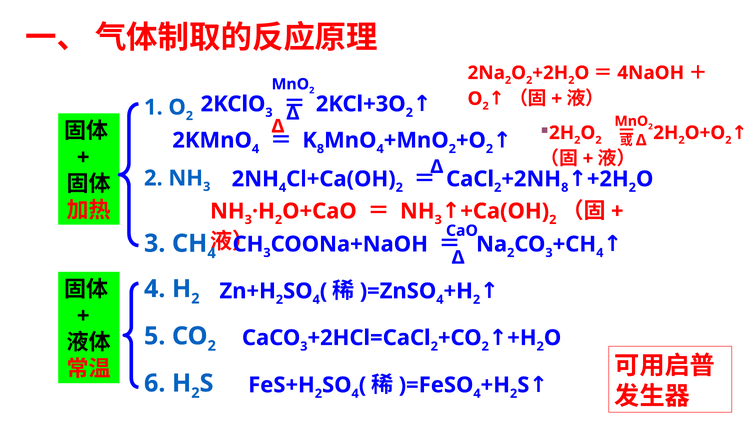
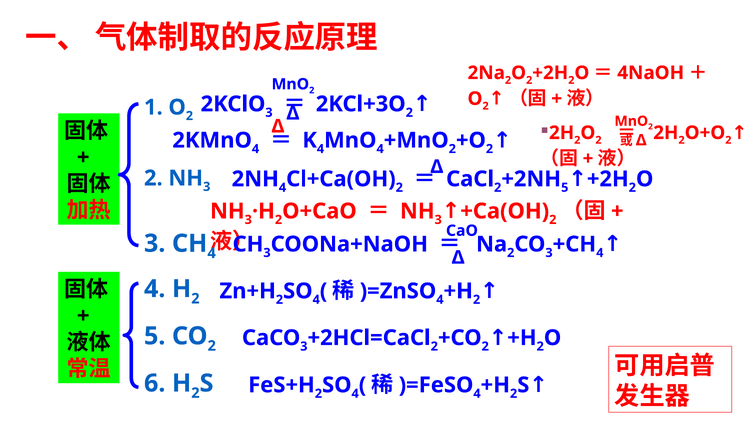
8: 8 -> 4 (320, 149)
8: 8 -> 5 (565, 187)
